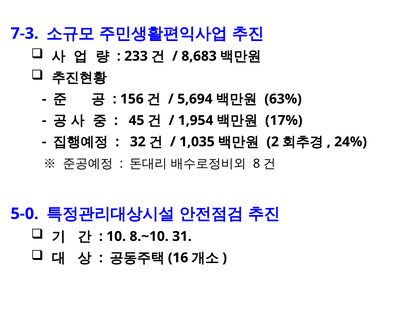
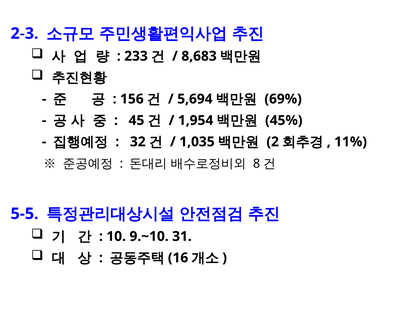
7-3: 7-3 -> 2-3 (25, 33)
63%: 63% -> 69% (283, 99)
17%: 17% -> 45% (284, 120)
24%: 24% -> 11% (351, 142)
5-0: 5-0 -> 5-5 (25, 214)
8.~10: 8.~10 -> 9.~10 (149, 236)
